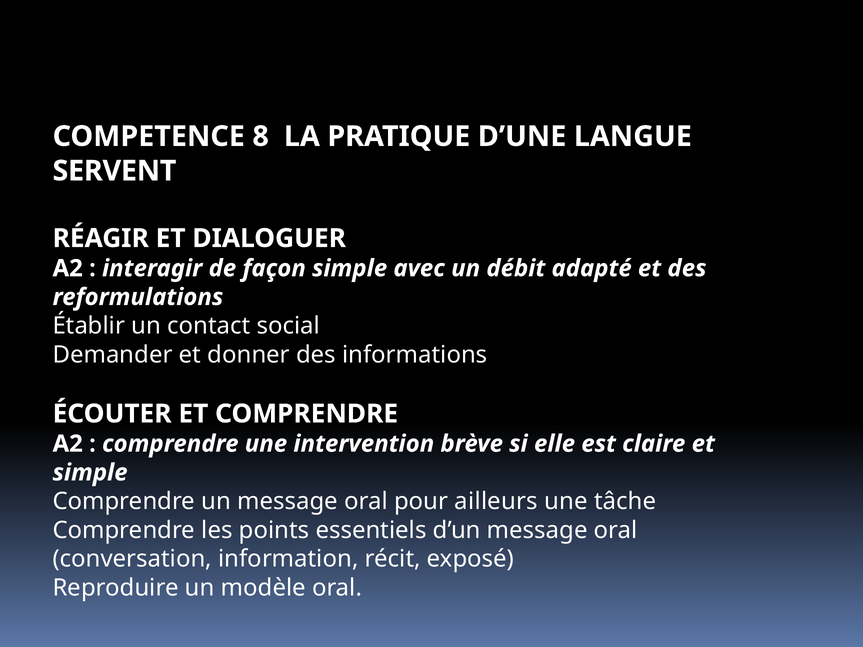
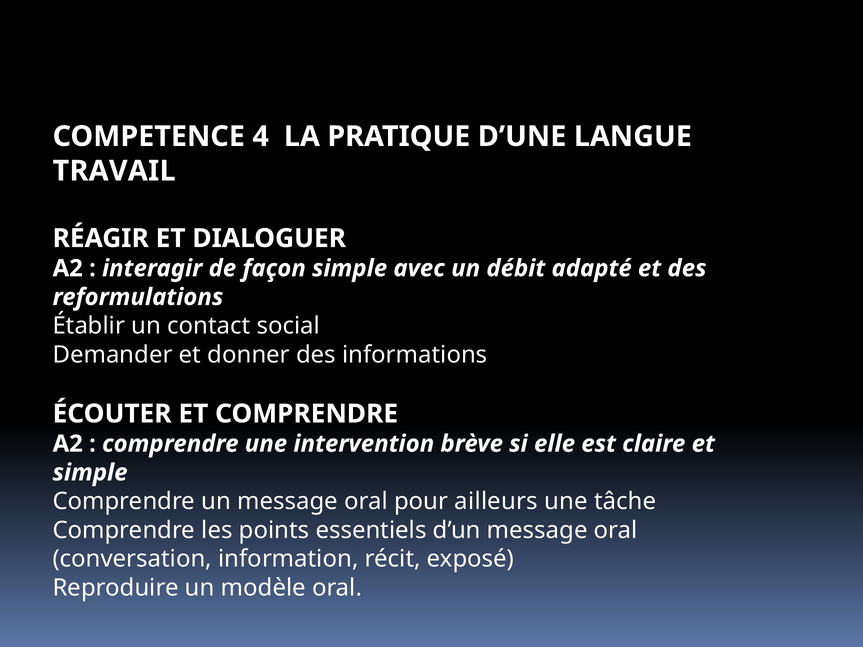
8: 8 -> 4 (261, 136)
SERVENT: SERVENT -> TRAVAIL (114, 171)
